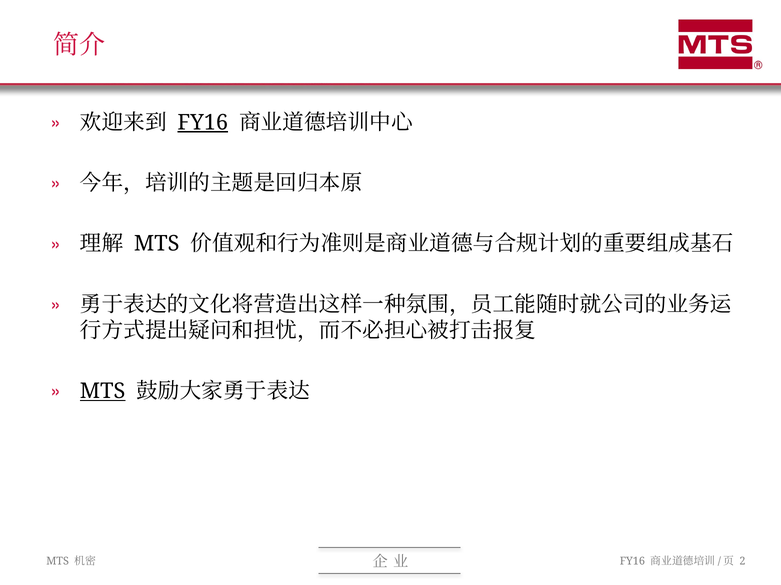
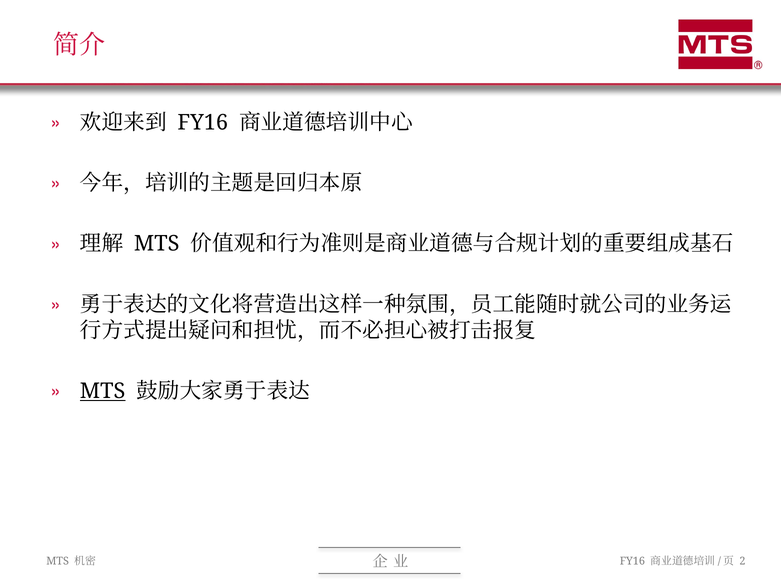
FY16 underline: present -> none (203, 123)
